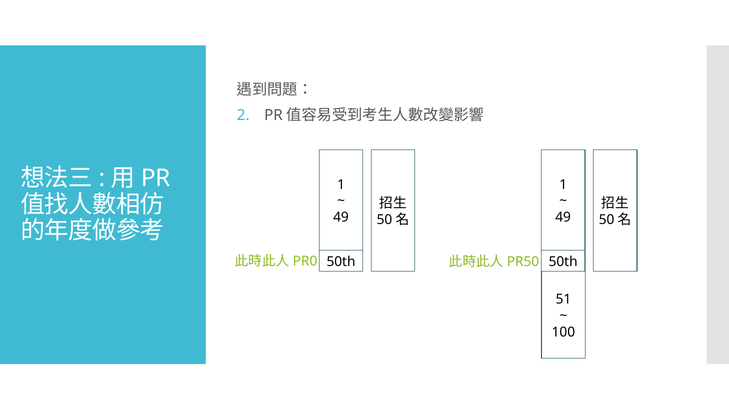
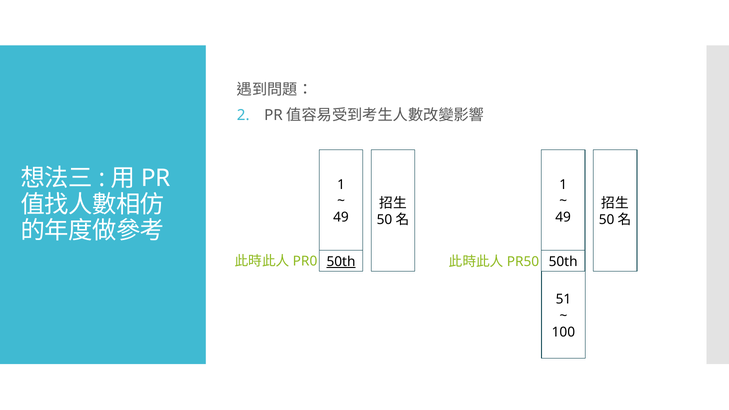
50th underline: none -> present (341, 262)
